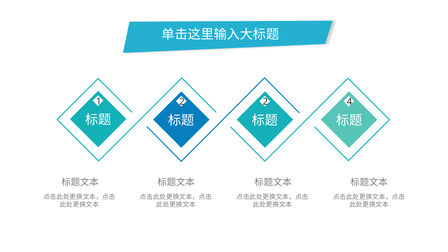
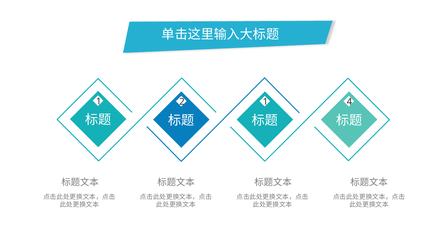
2 2: 2 -> 1 (265, 102)
